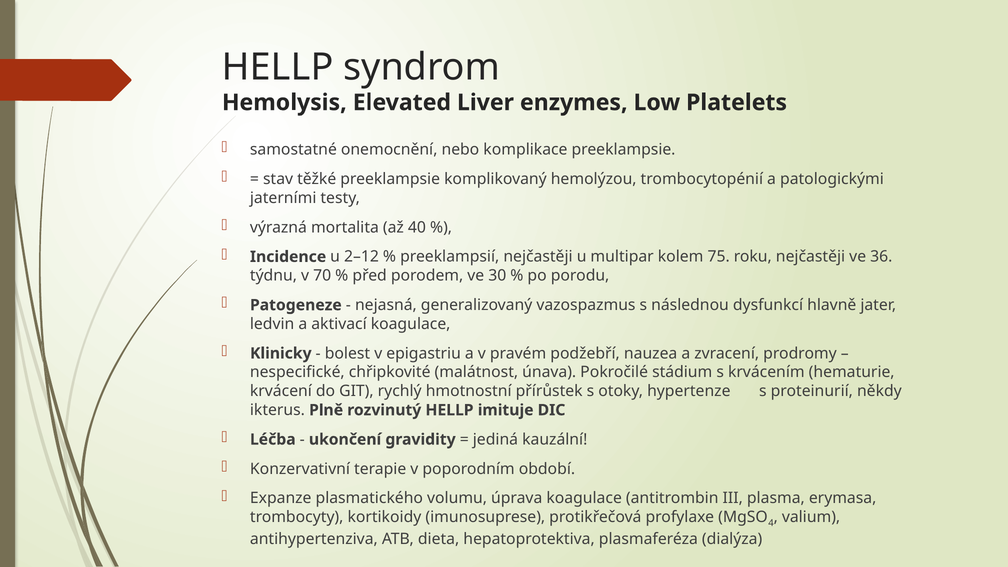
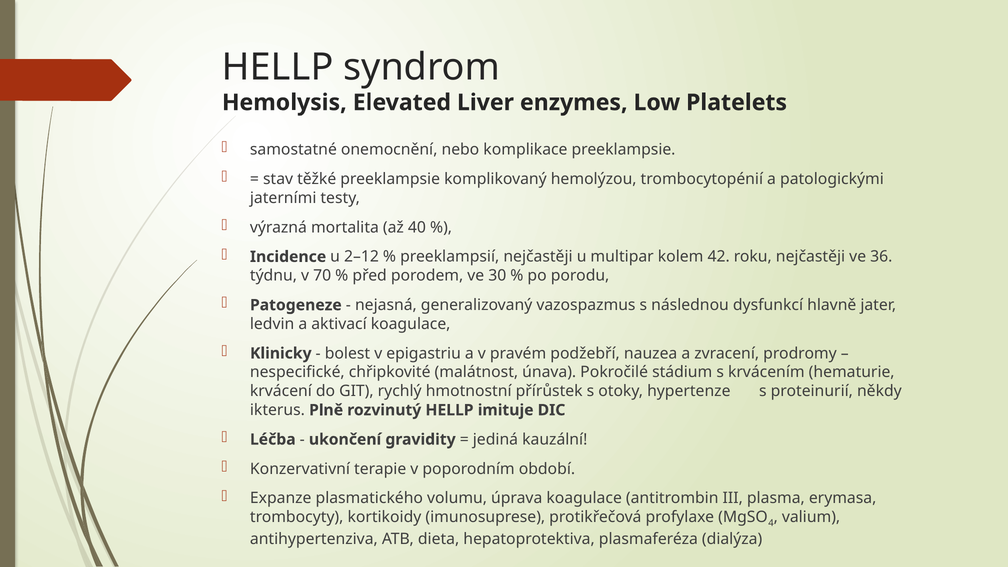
75: 75 -> 42 (719, 257)
